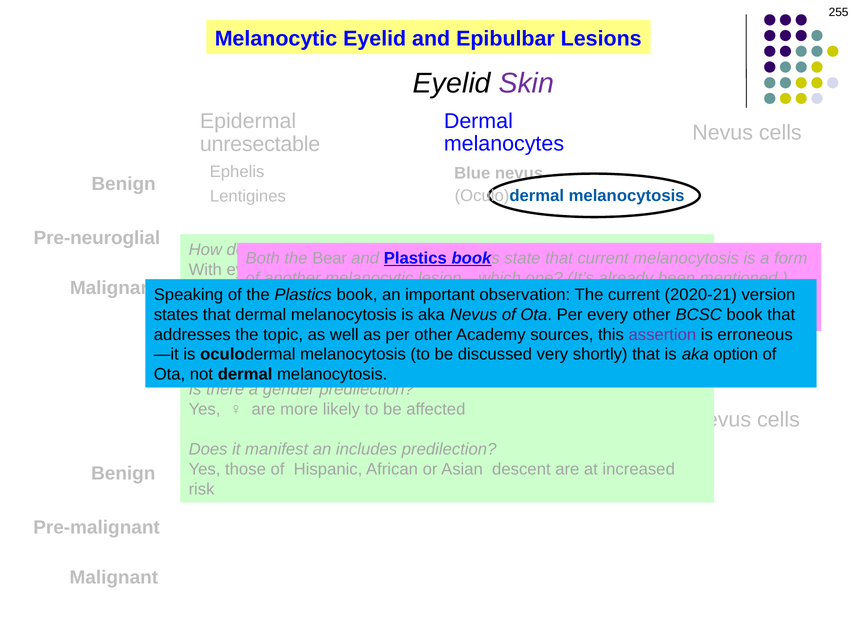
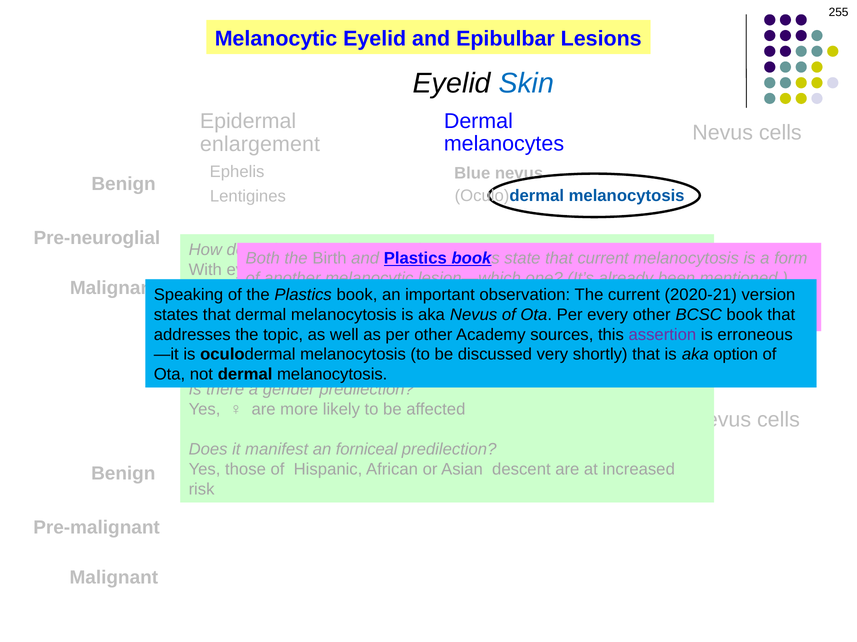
Skin colour: purple -> blue (526, 84)
unresectable: unresectable -> enlargement (260, 144)
Bear: Bear -> Birth (330, 258)
includes: includes -> forniceal (367, 450)
